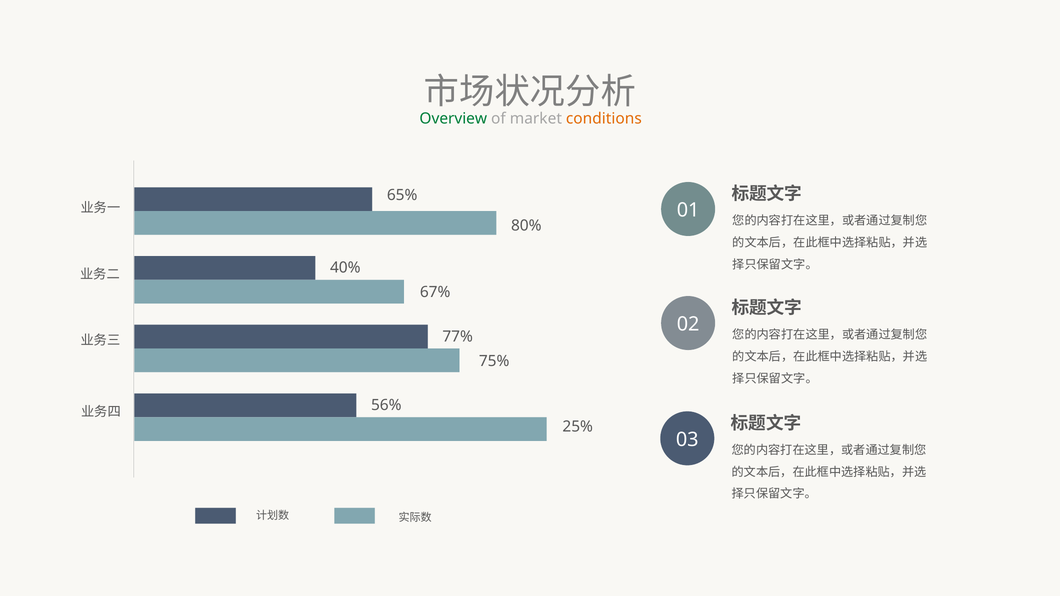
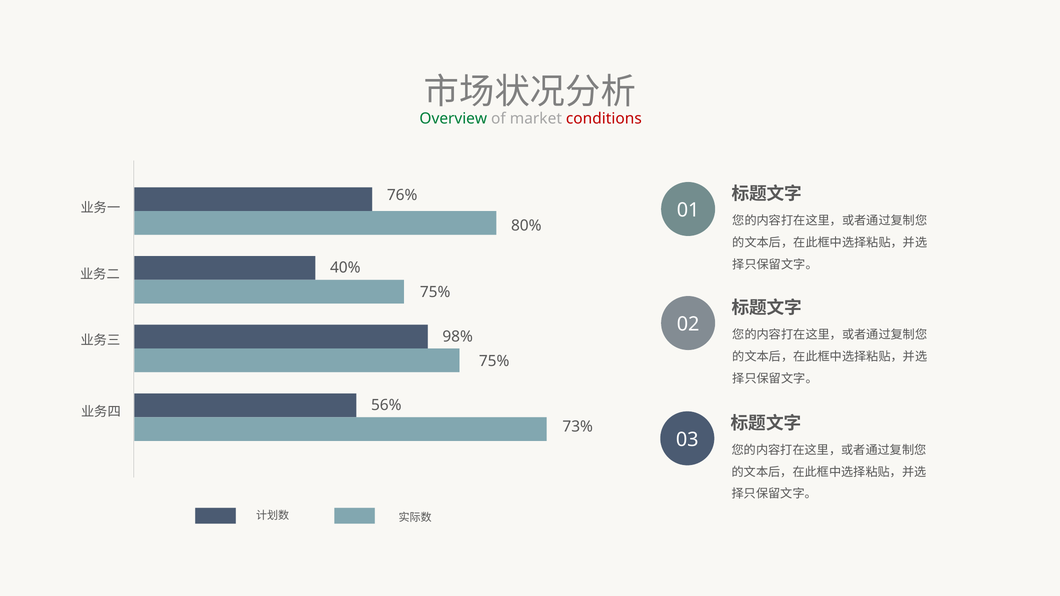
conditions colour: orange -> red (604, 119)
65%: 65% -> 76% (402, 195)
67%: 67% -> 75% (435, 292)
77%: 77% -> 98% (458, 337)
25%: 25% -> 73% (578, 427)
